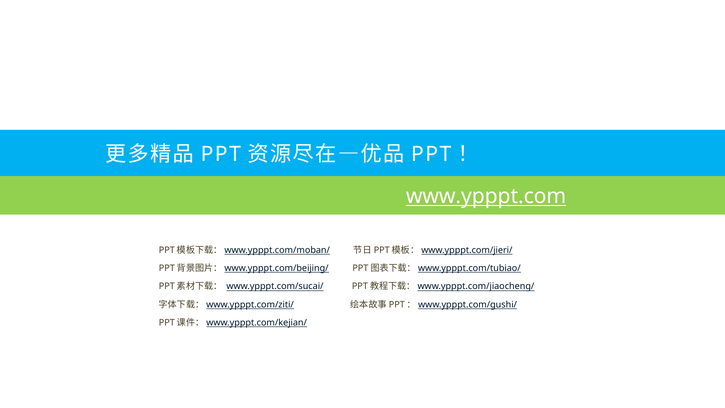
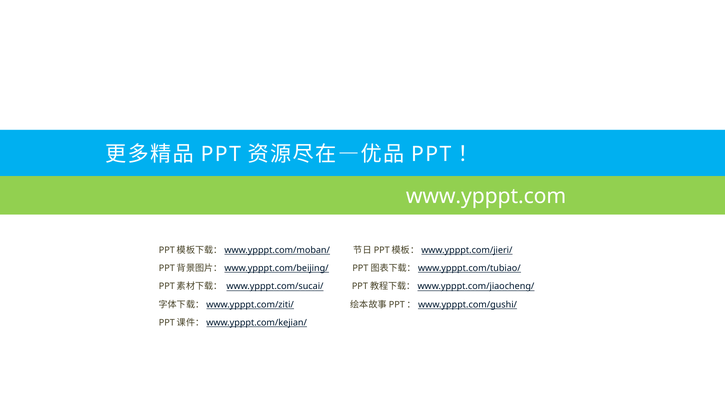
www.ypppt.com underline: present -> none (486, 196)
